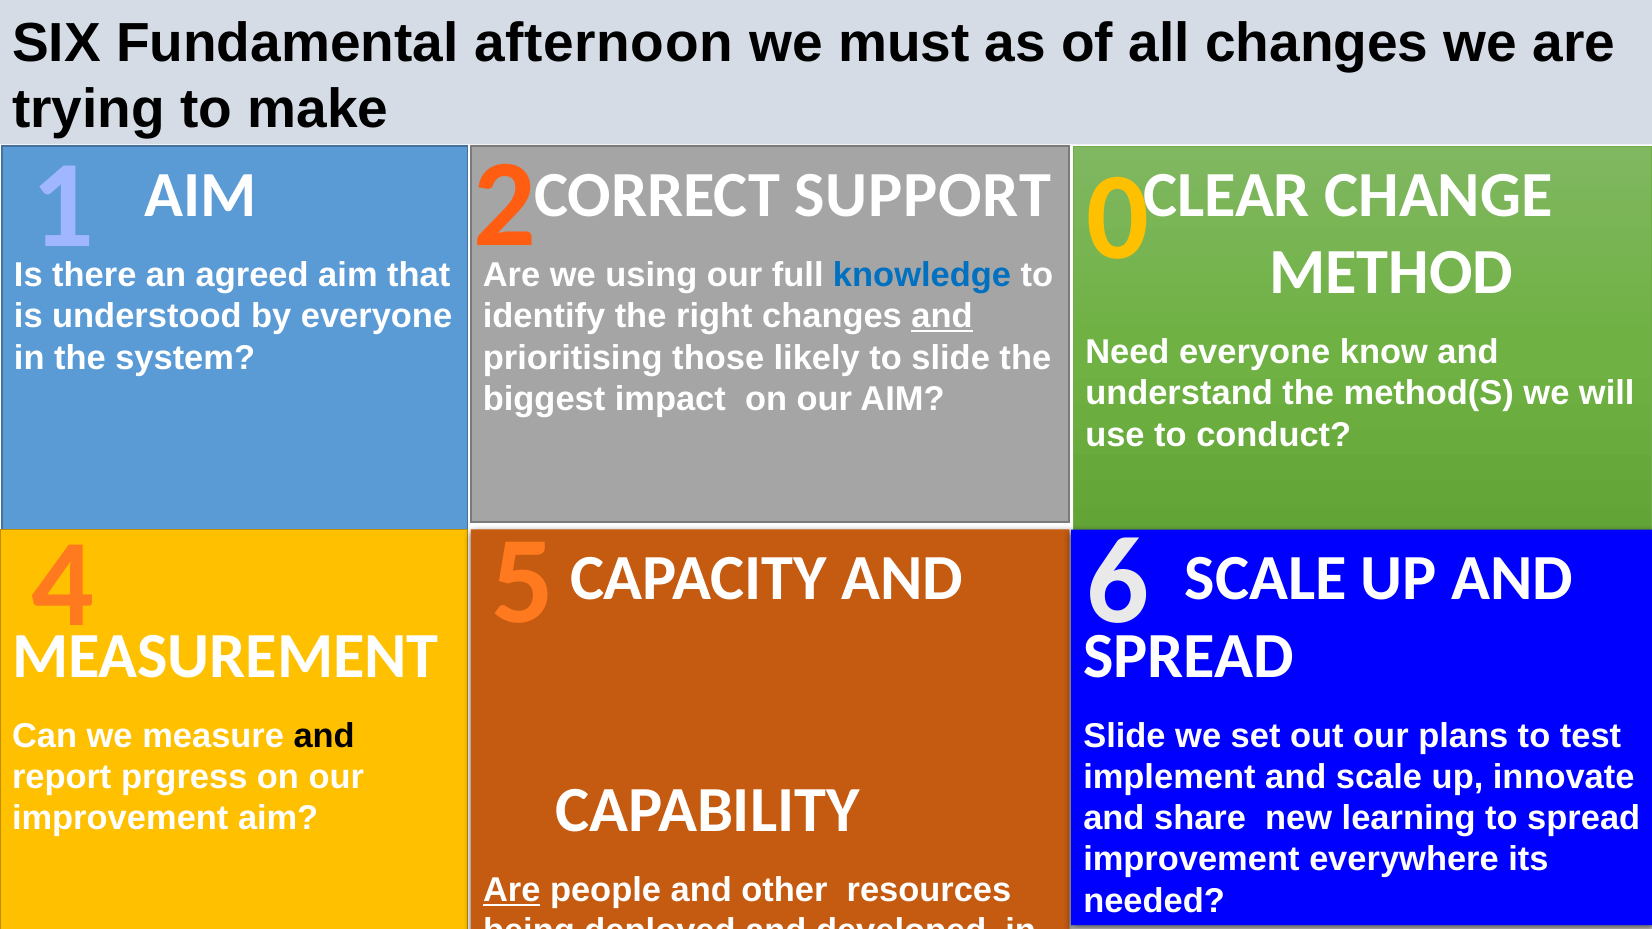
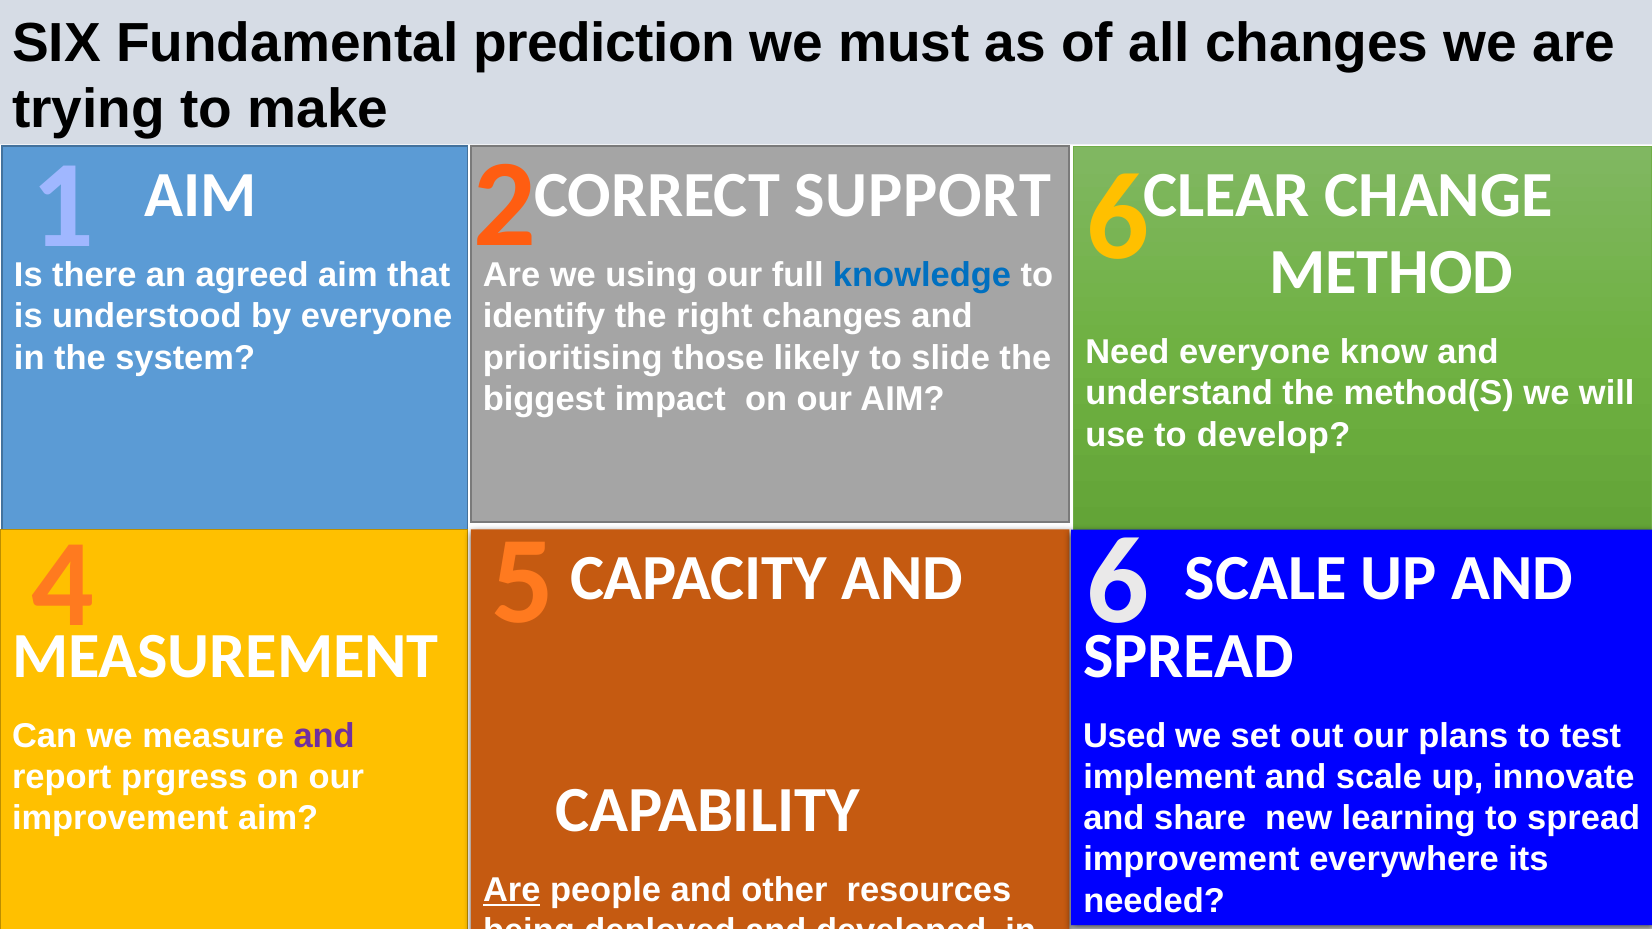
afternoon: afternoon -> prediction (604, 43)
0: 0 -> 6 (1118, 218)
and underline: present -> none (942, 316)
conduct: conduct -> develop (1274, 435)
and colour: black -> purple (324, 736)
Slide: Slide -> Used (1125, 736)
